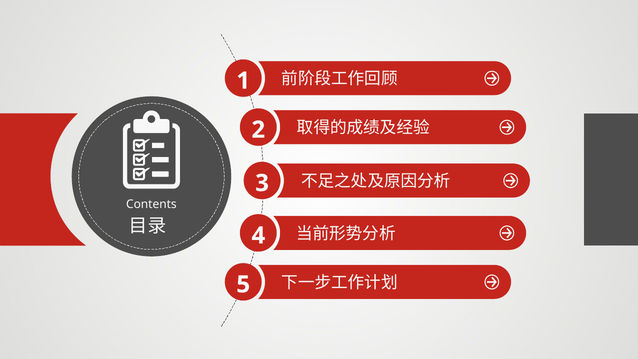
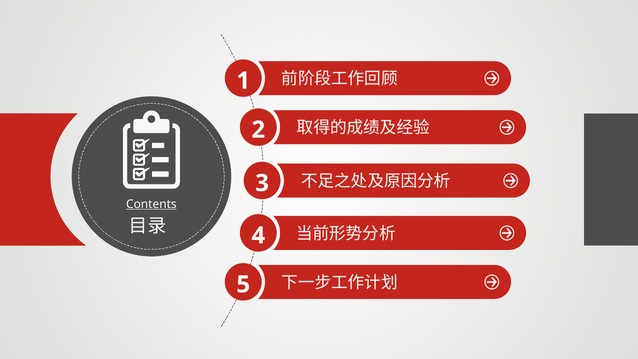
Contents underline: none -> present (151, 204)
